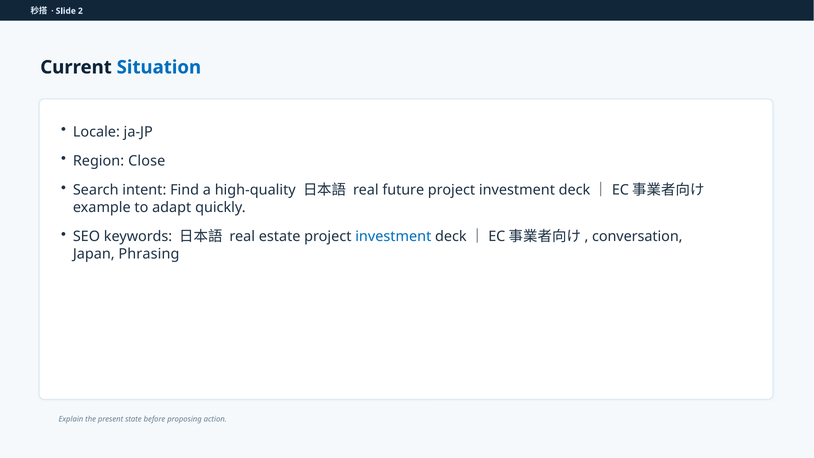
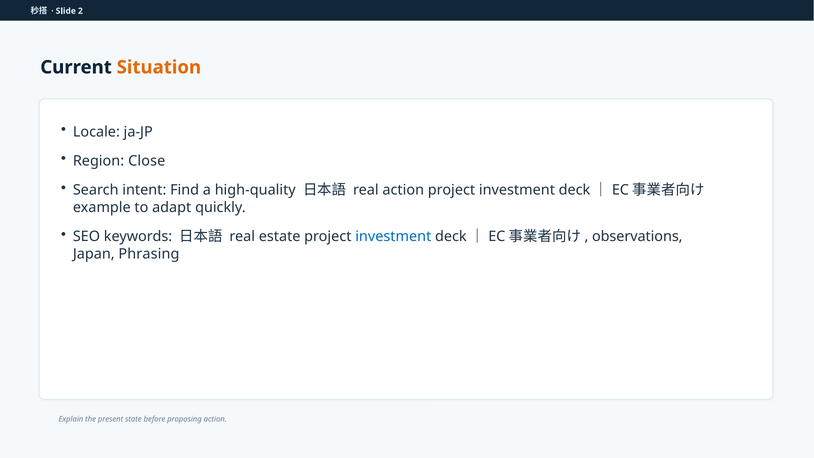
Situation colour: blue -> orange (159, 67)
real future: future -> action (403, 190)
conversation: conversation -> observations (637, 237)
